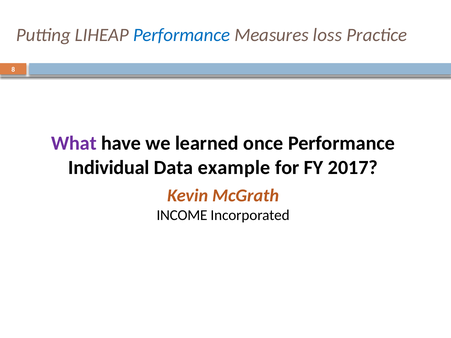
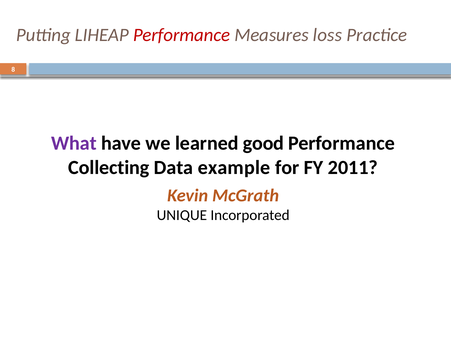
Performance colour: blue -> red (182, 35)
once: once -> good (263, 143)
Individual: Individual -> Collecting (109, 168)
2017: 2017 -> 2011 (353, 168)
INCOME: INCOME -> UNIQUE (182, 215)
